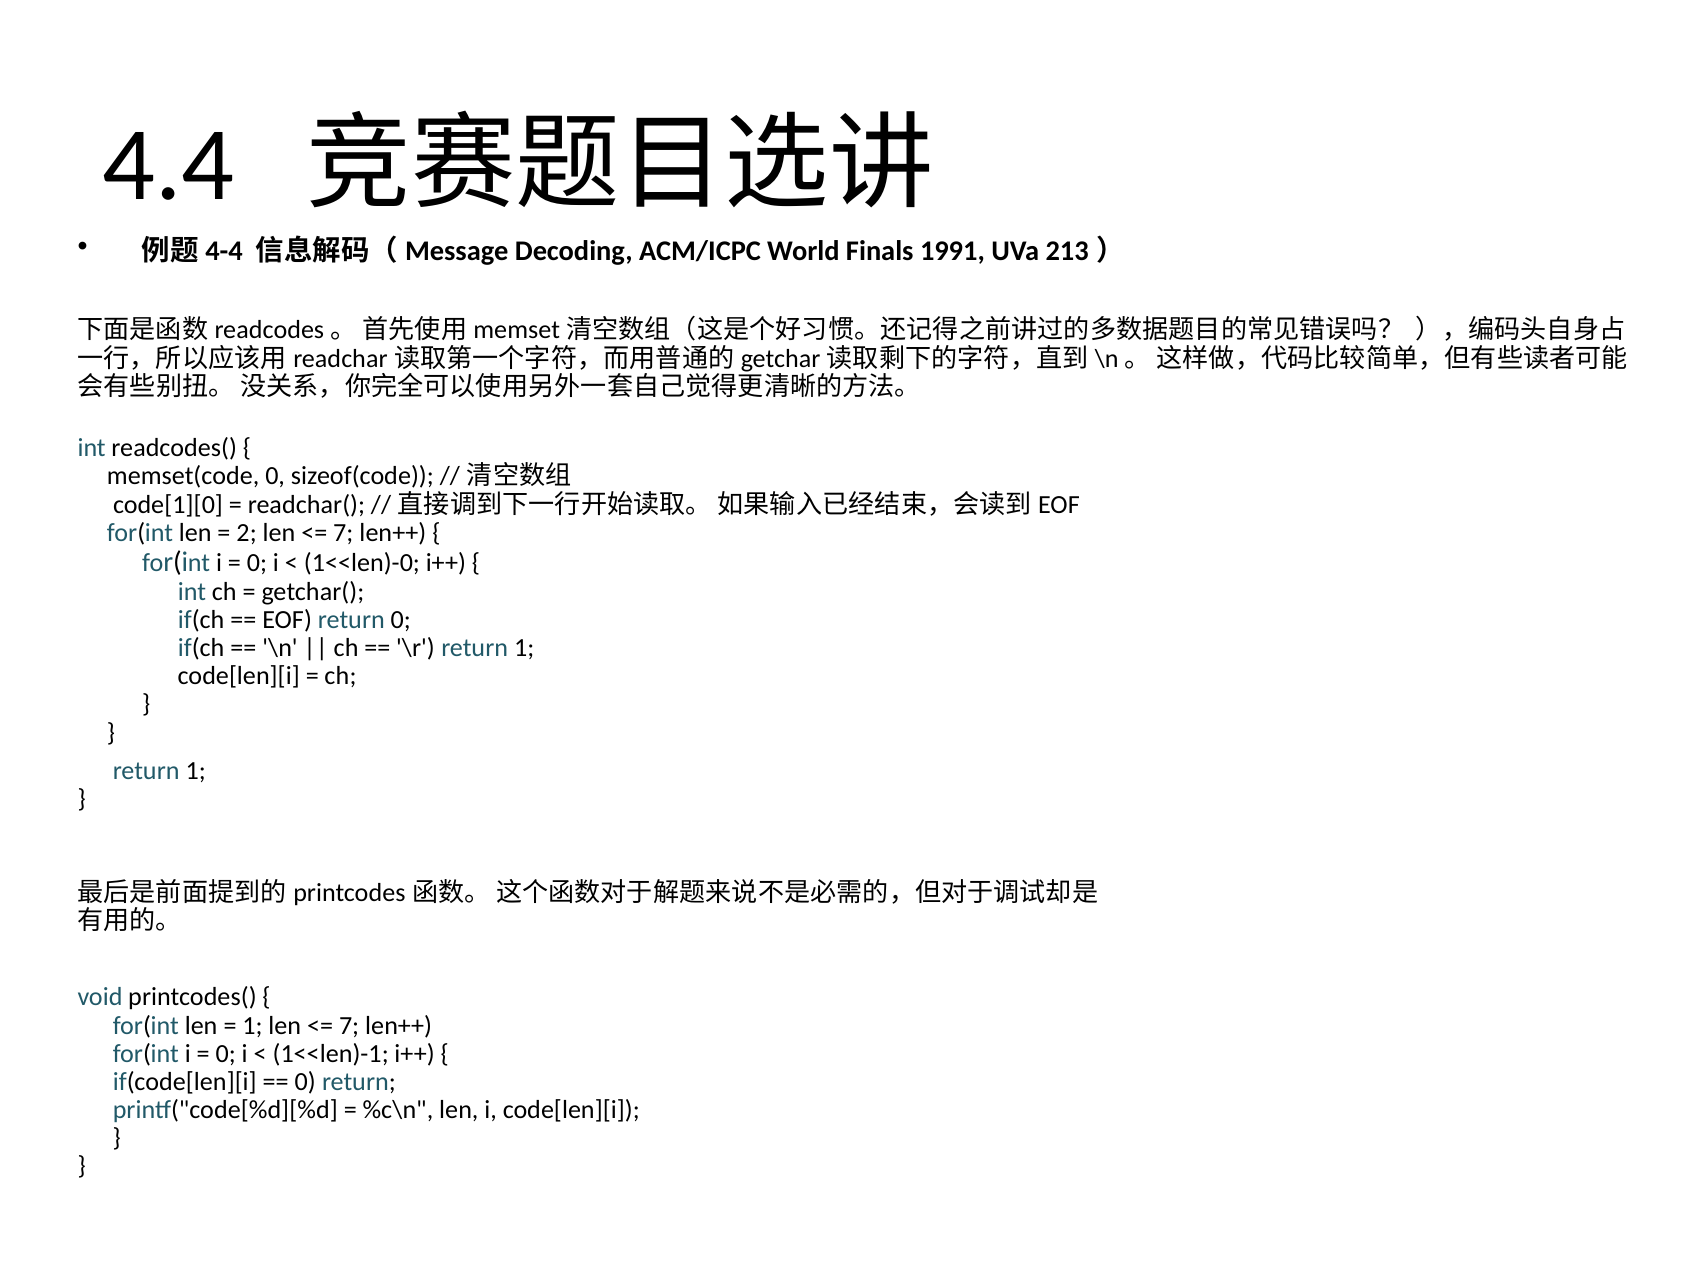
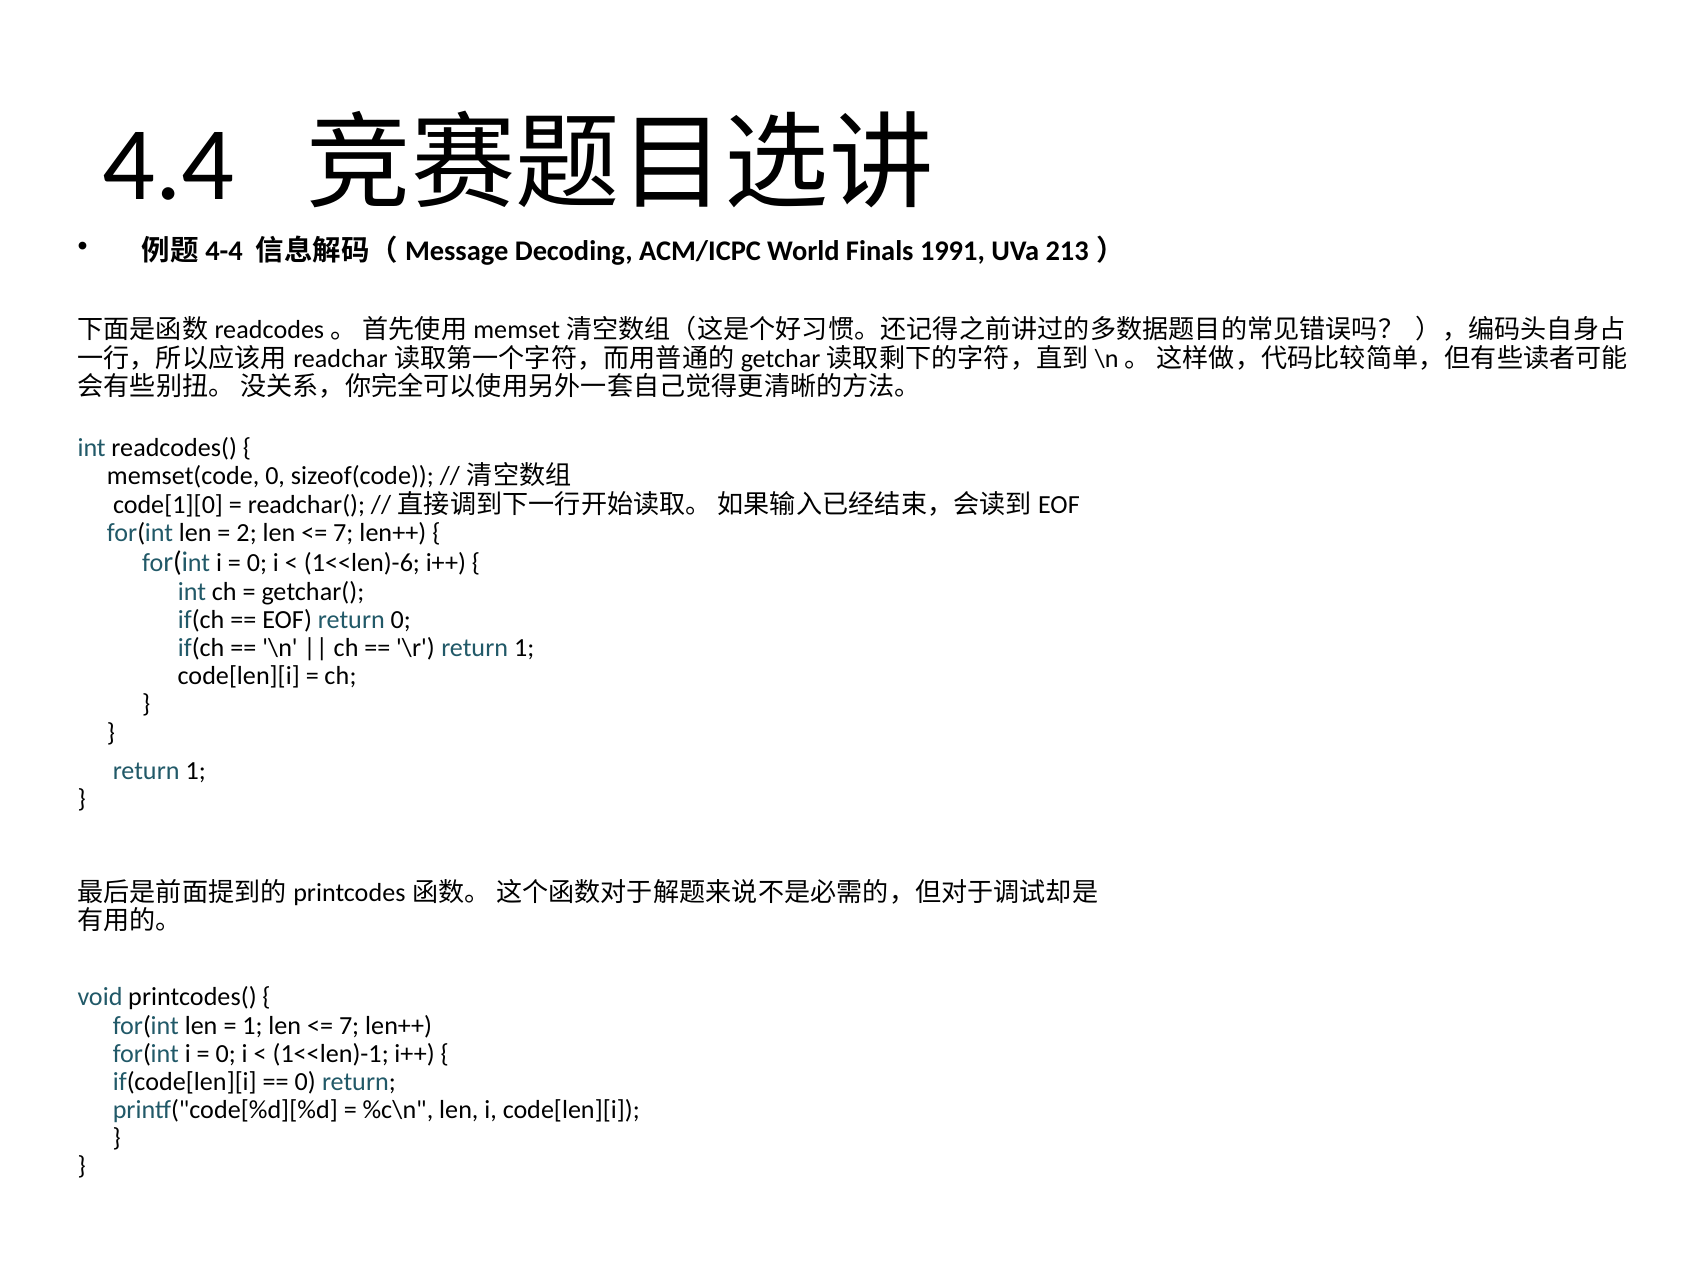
1<<len)-0: 1<<len)-0 -> 1<<len)-6 (362, 563)
